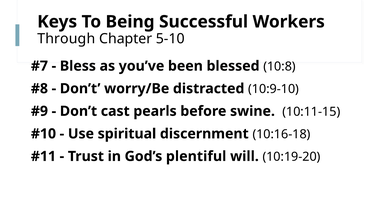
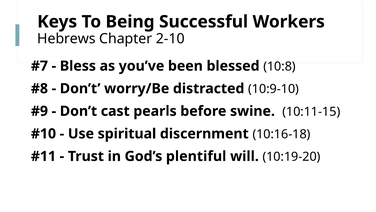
Through: Through -> Hebrews (66, 39)
5-10: 5-10 -> 2-10 (170, 39)
